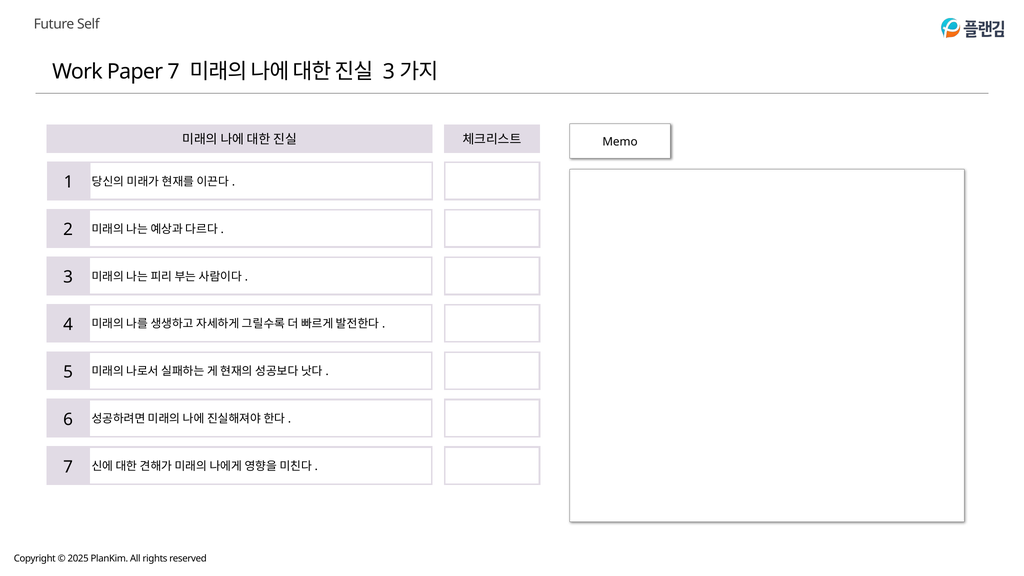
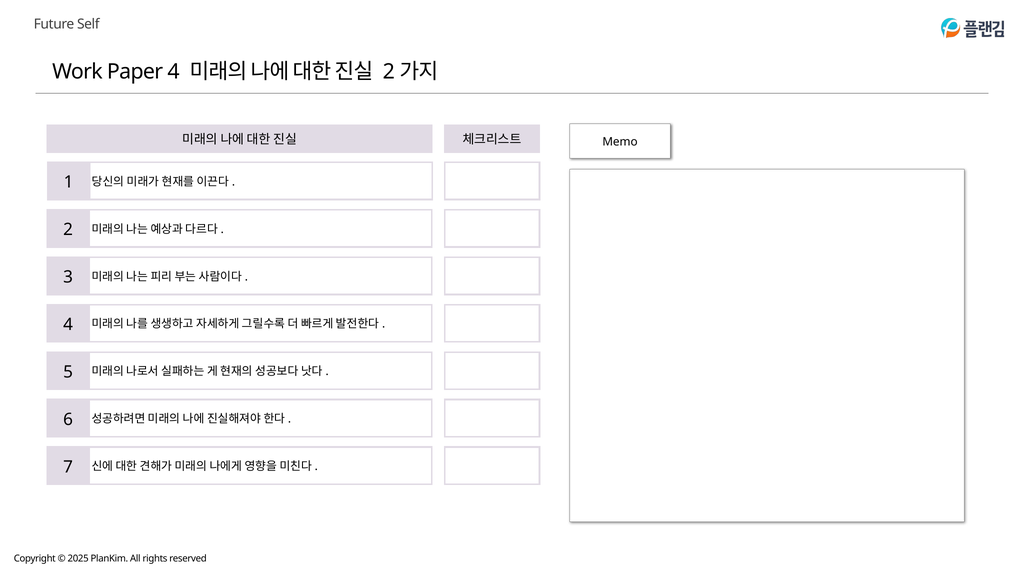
Paper 7: 7 -> 4 (174, 72)
3: 3 -> 2 (389, 72)
